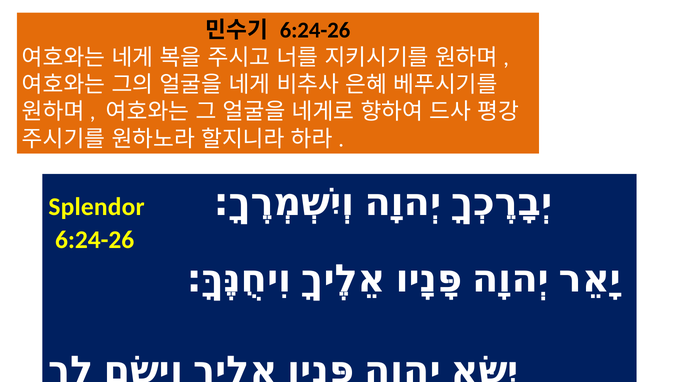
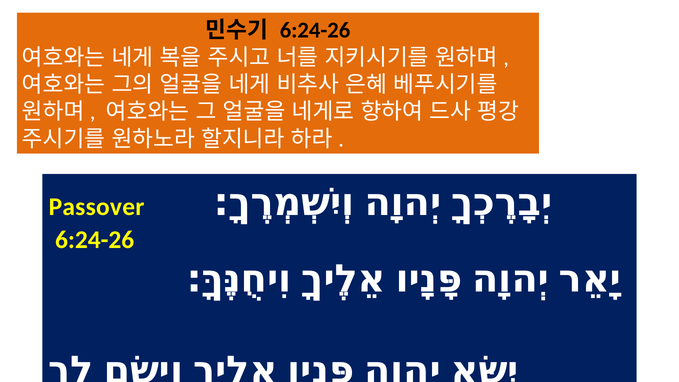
Splendor: Splendor -> Passover (96, 207)
